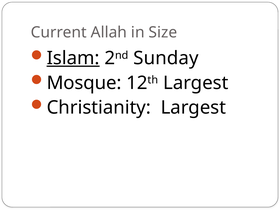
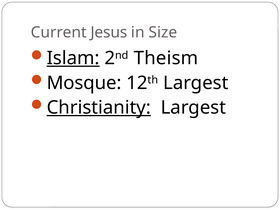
Allah: Allah -> Jesus (109, 32)
Sunday: Sunday -> Theism (166, 58)
Christianity underline: none -> present (99, 108)
